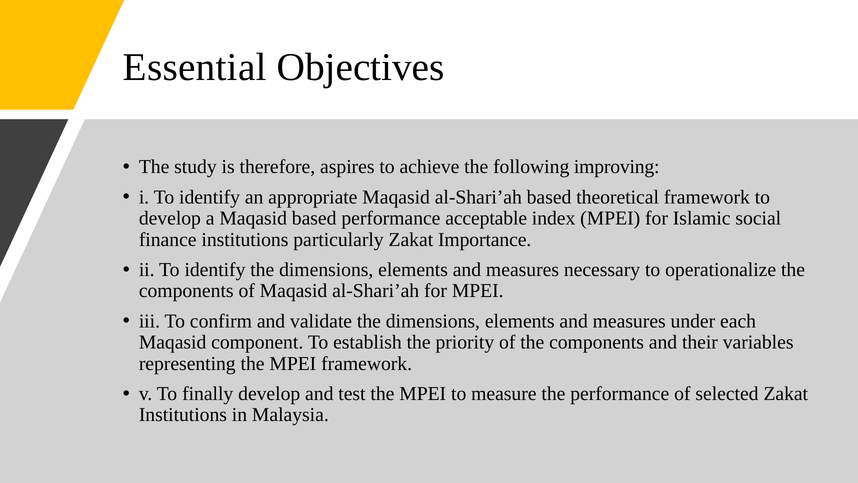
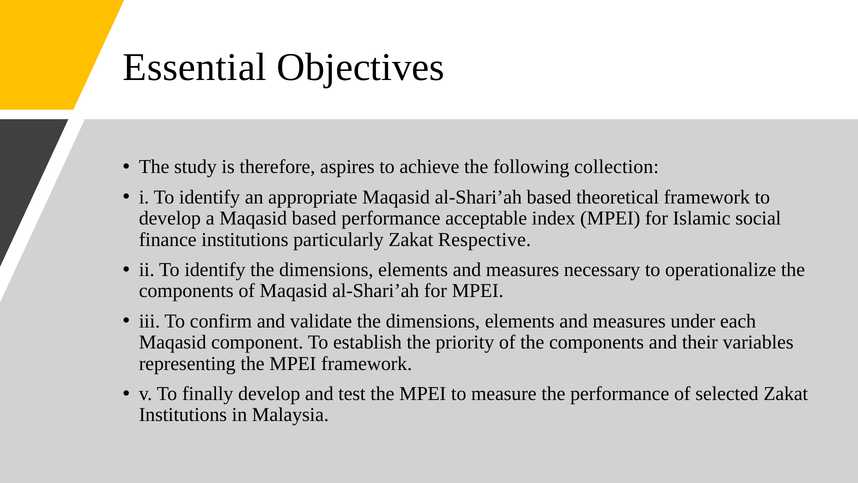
improving: improving -> collection (617, 167)
Importance: Importance -> Respective (485, 239)
